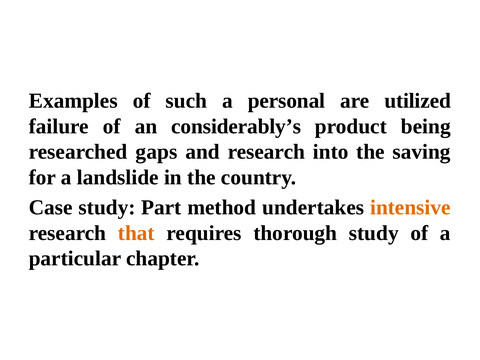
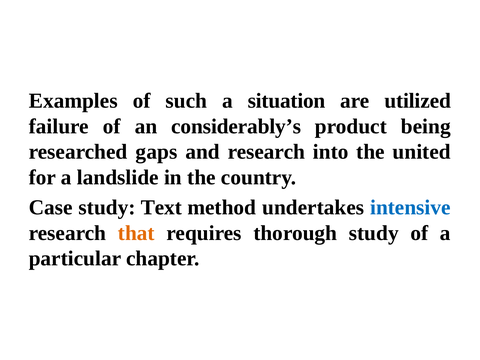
personal: personal -> situation (287, 101)
saving: saving -> united (422, 152)
Part: Part -> Text (161, 207)
intensive colour: orange -> blue (410, 207)
